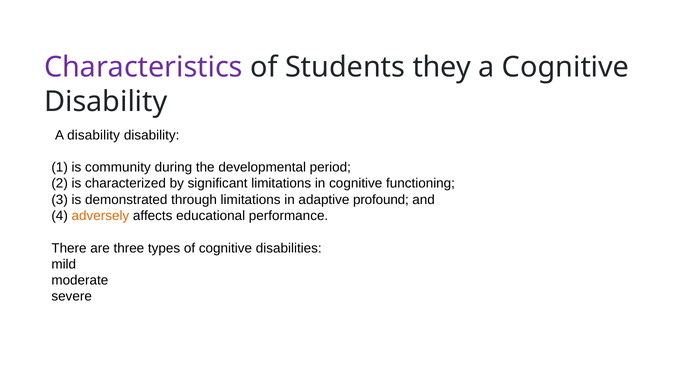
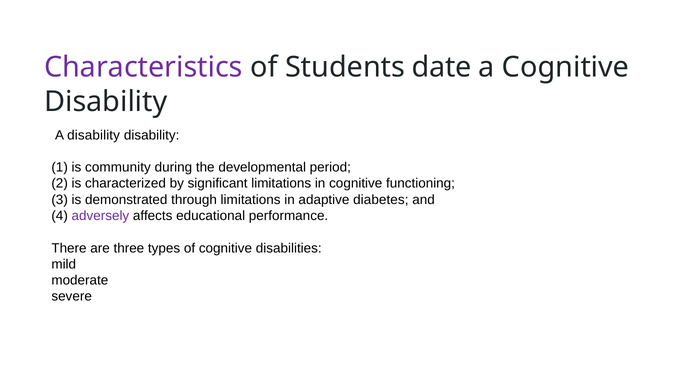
they: they -> date (442, 67)
profound: profound -> diabetes (381, 200)
adversely colour: orange -> purple (100, 216)
